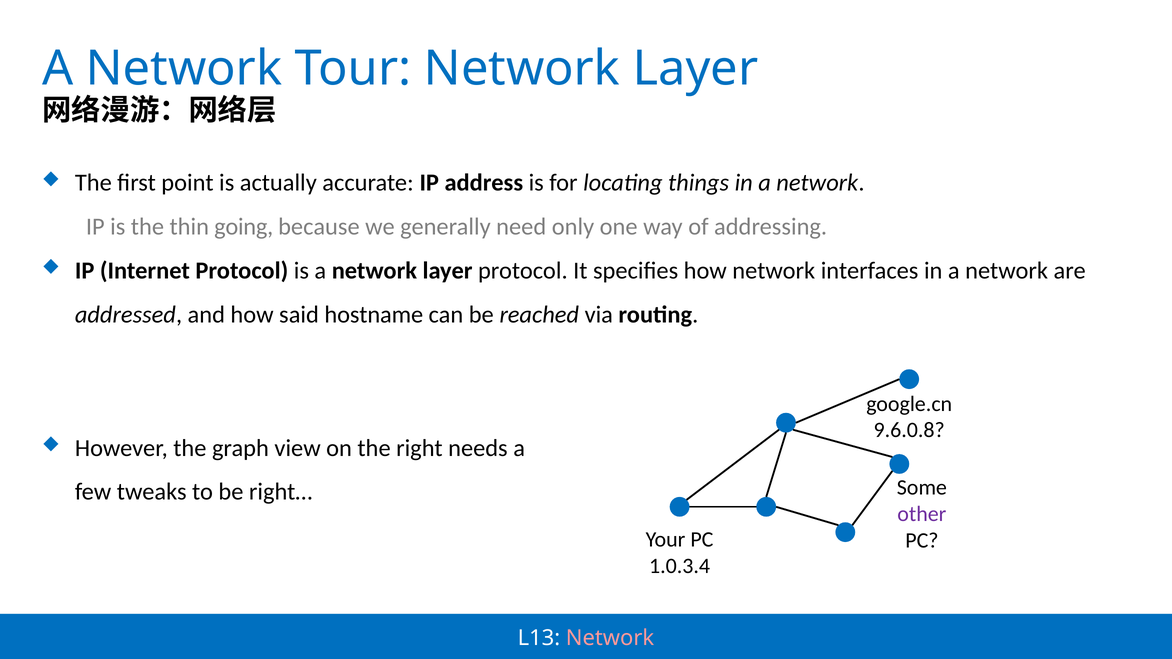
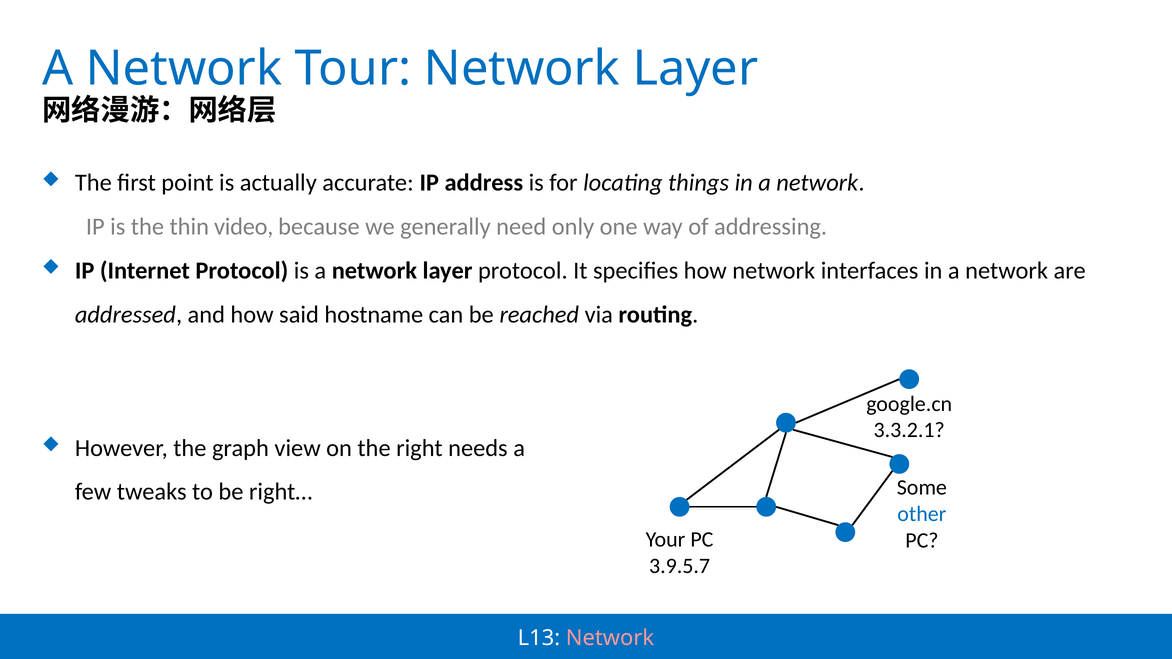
going: going -> video (244, 227)
9.6.0.8: 9.6.0.8 -> 3.3.2.1 (909, 430)
other colour: purple -> blue (922, 514)
1.0.3.4: 1.0.3.4 -> 3.9.5.7 (680, 566)
